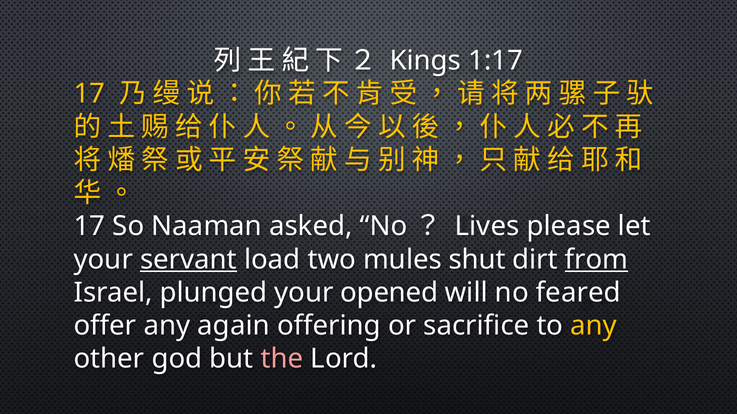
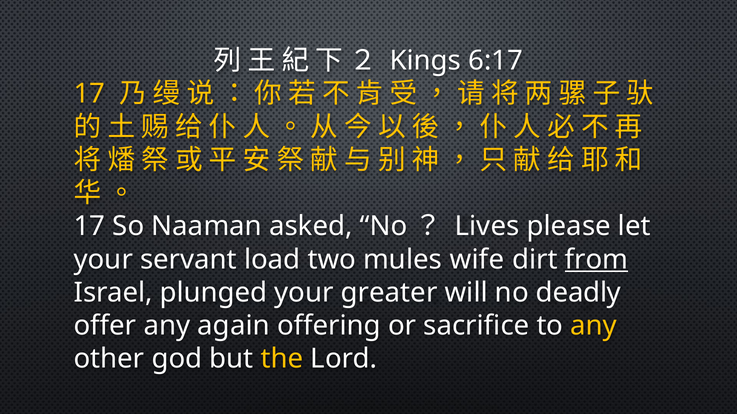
1:17: 1:17 -> 6:17 (496, 61)
servant underline: present -> none (189, 260)
shut: shut -> wife (477, 260)
opened: opened -> greater (389, 293)
feared: feared -> deadly (579, 293)
the colour: pink -> yellow (282, 359)
